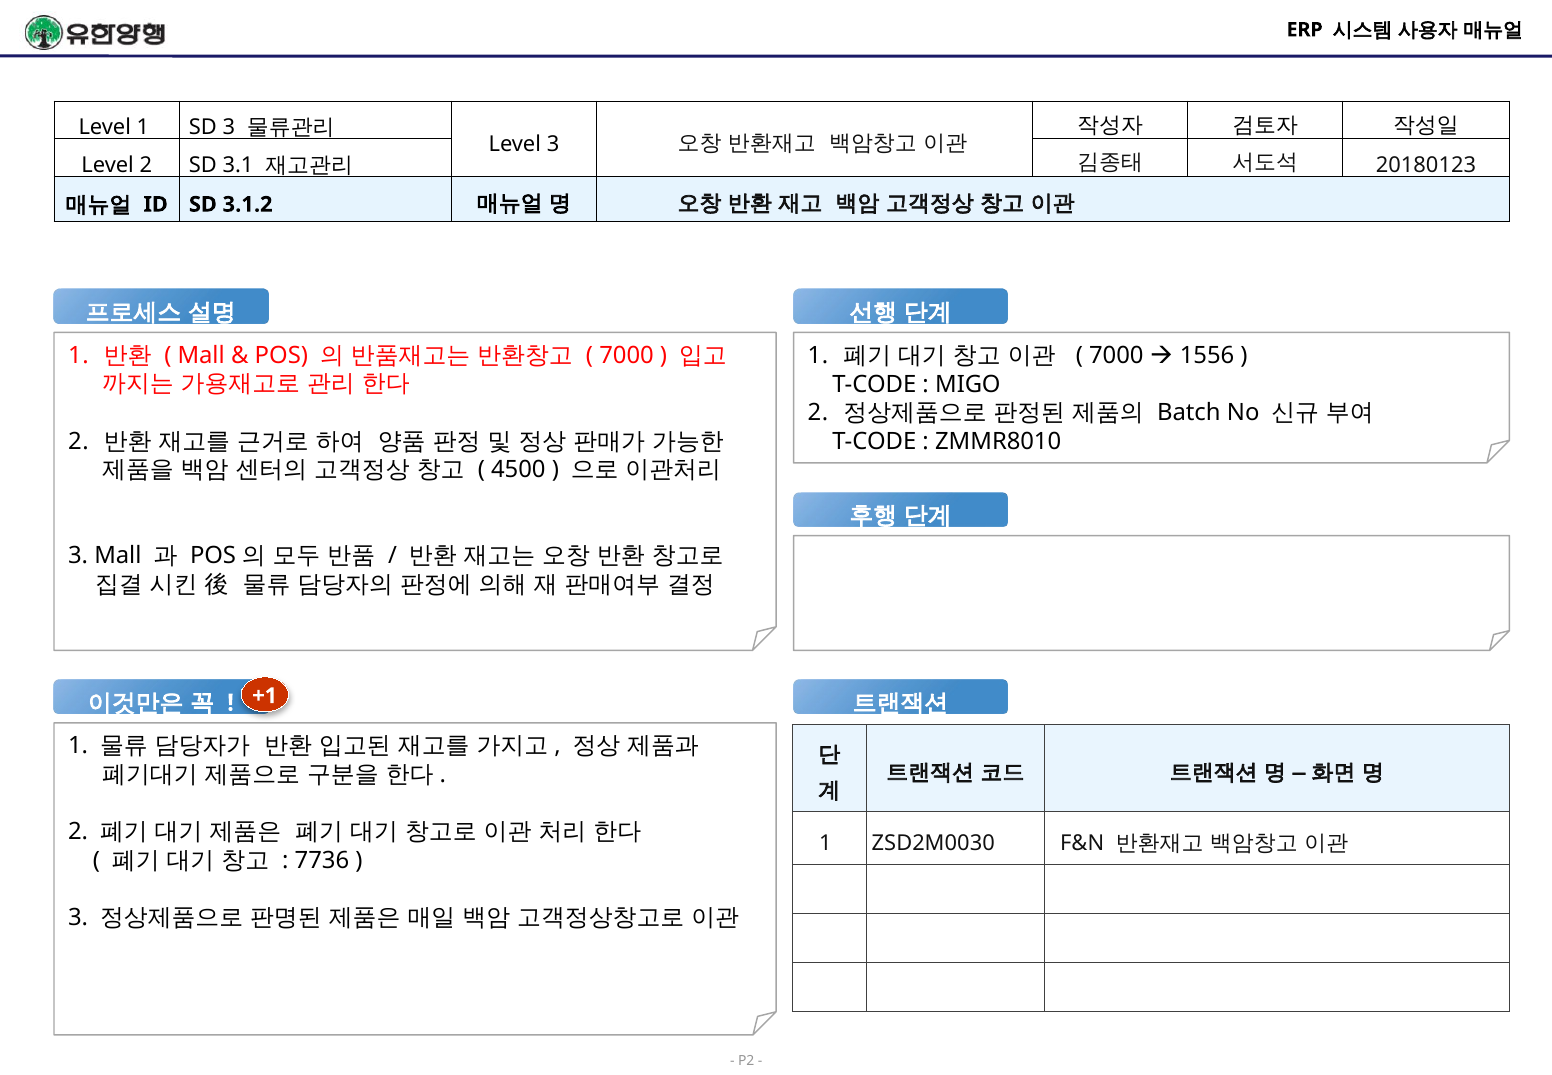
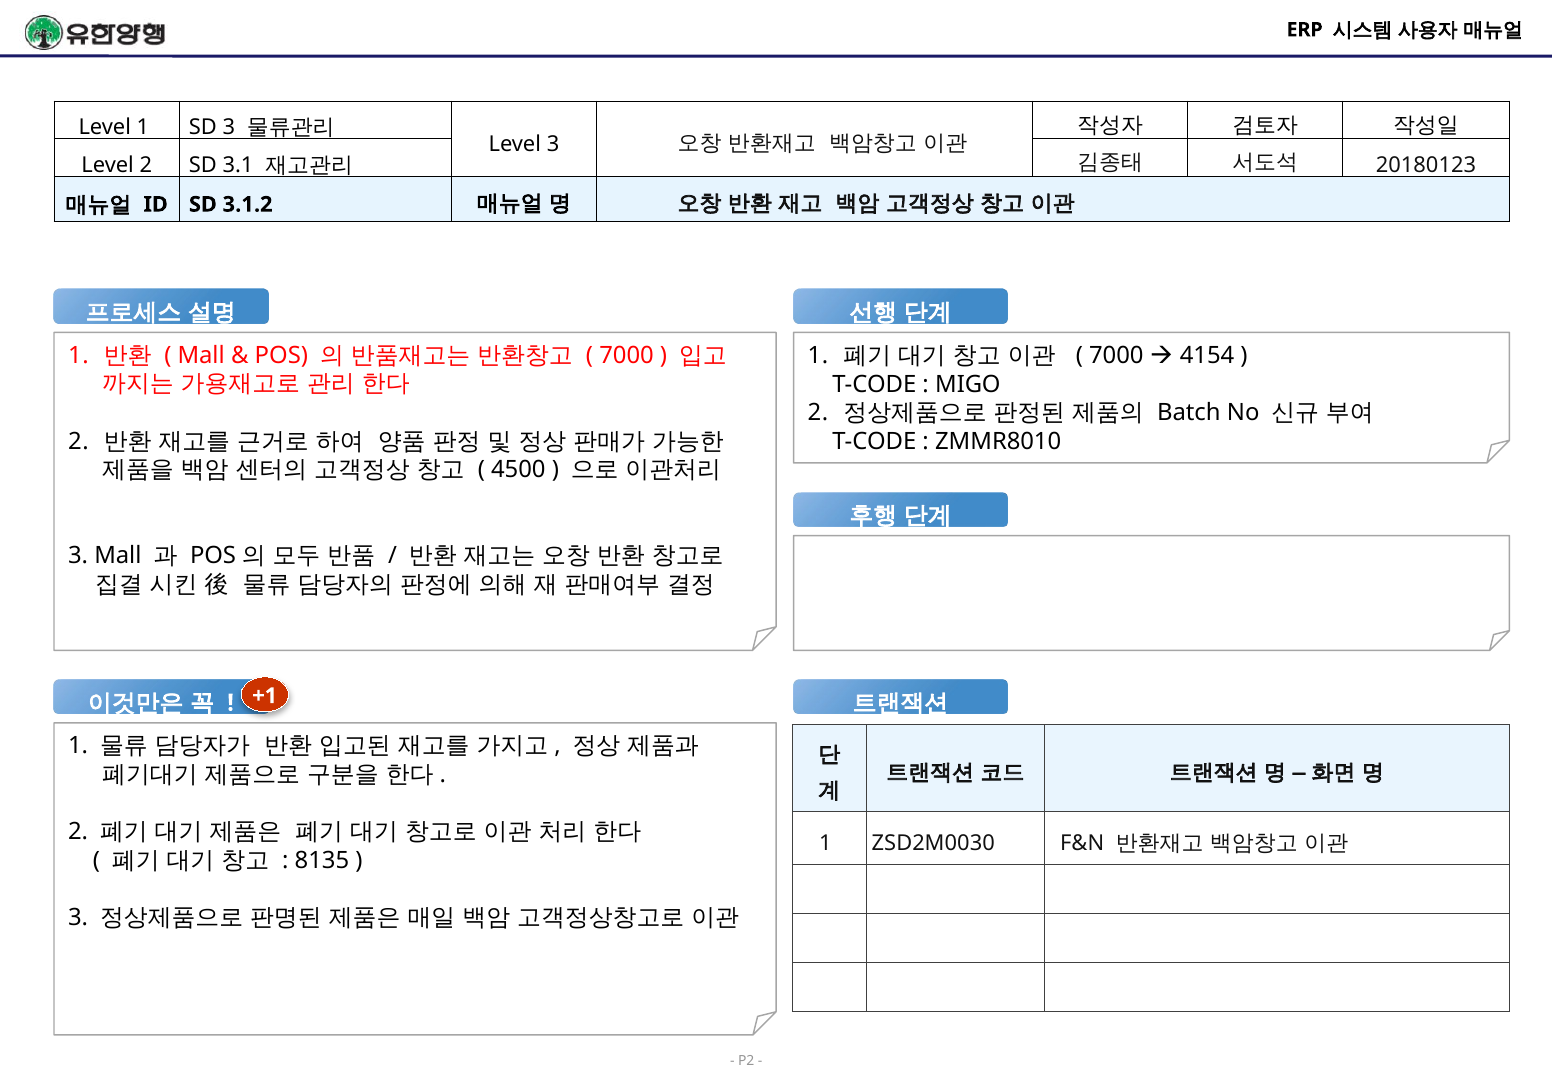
1556: 1556 -> 4154 (1207, 355)
7736: 7736 -> 8135 (322, 860)
